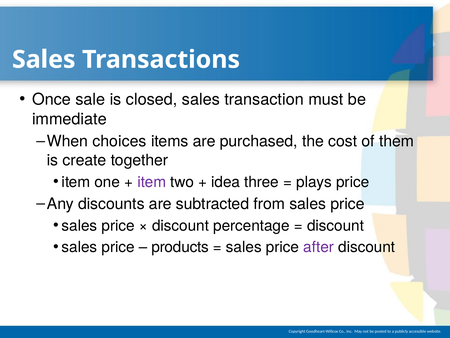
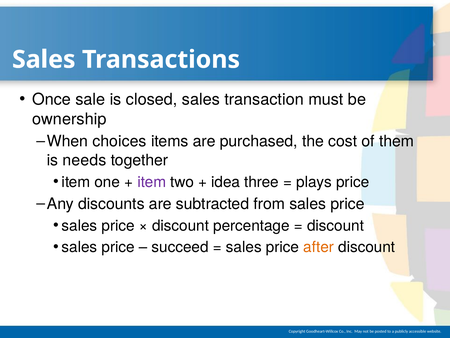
immediate: immediate -> ownership (69, 119)
create: create -> needs (84, 160)
products: products -> succeed (180, 247)
after colour: purple -> orange (319, 247)
